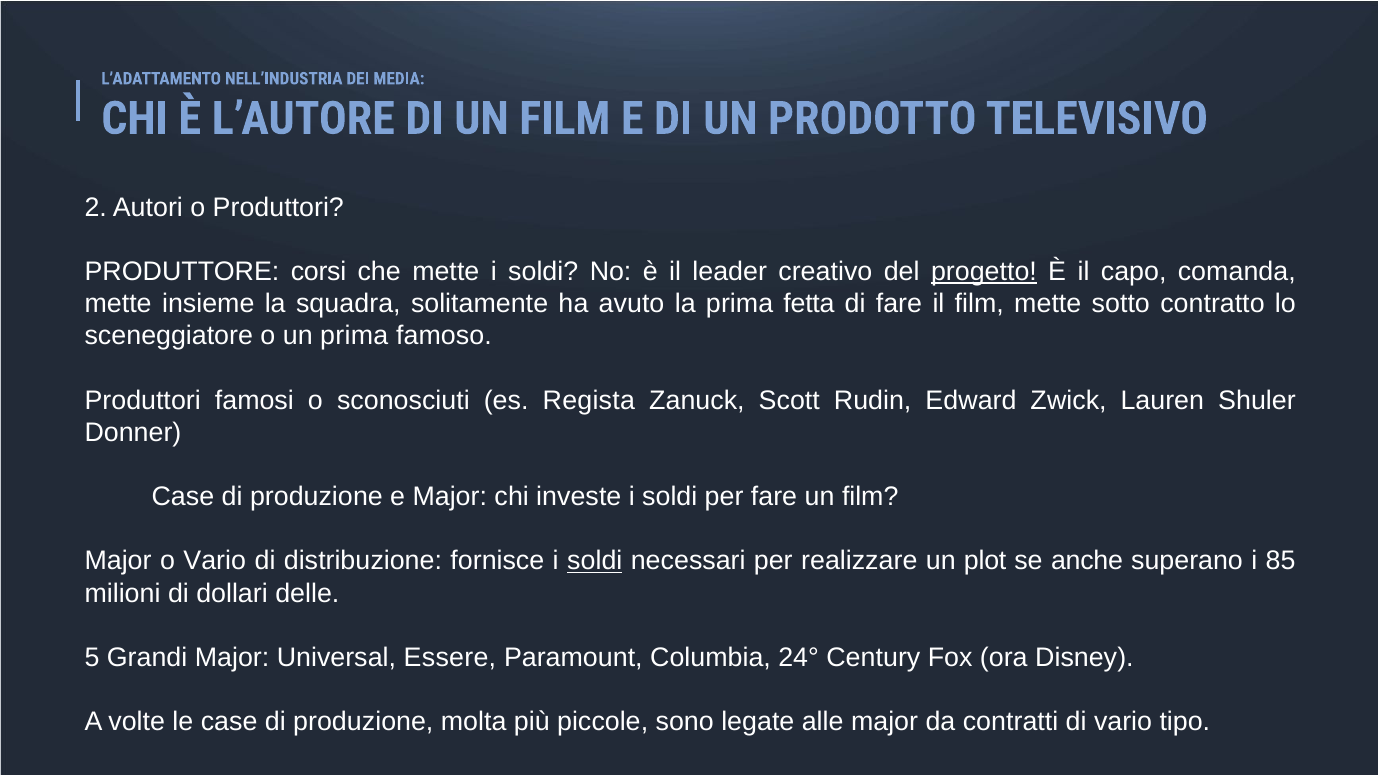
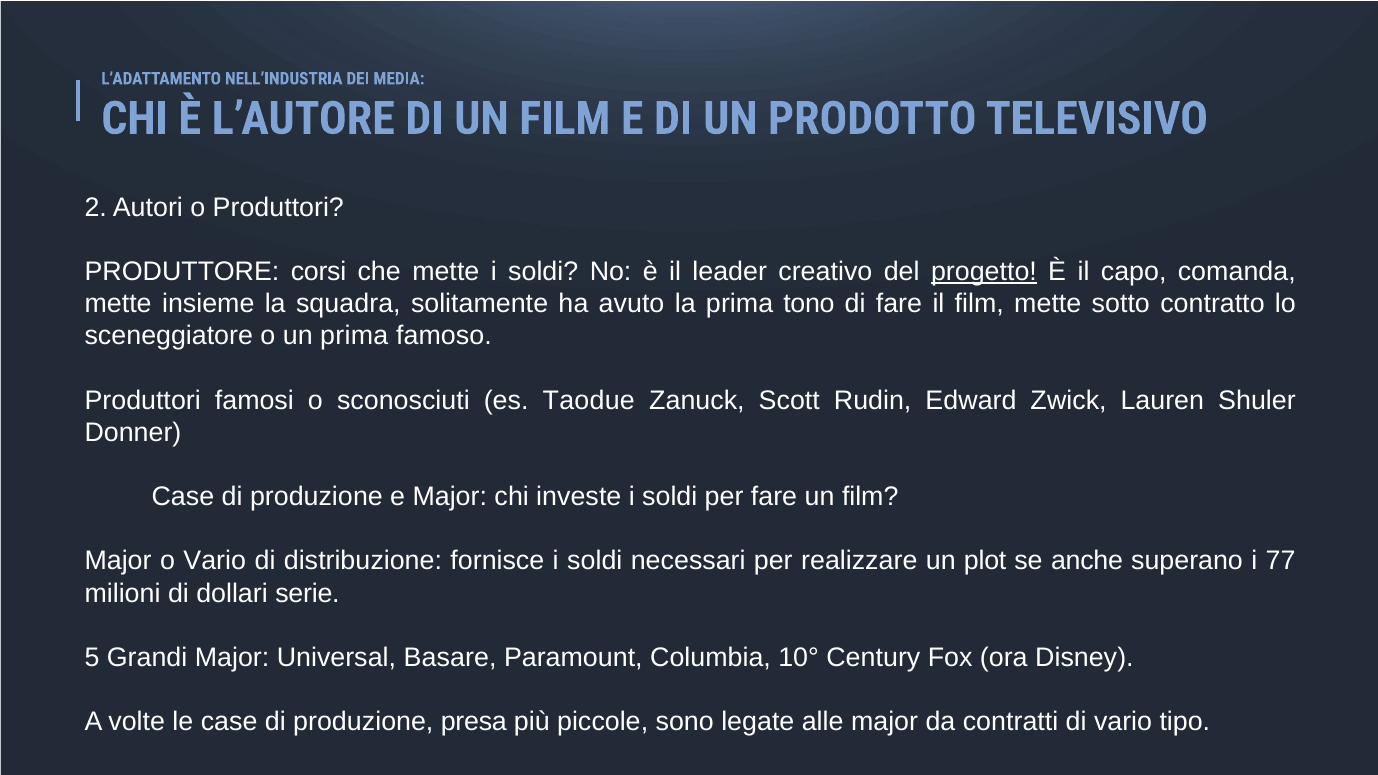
fetta: fetta -> tono (809, 304)
Regista: Regista -> Taodue (589, 400)
soldi underline: present -> none (595, 561)
85: 85 -> 77 (1281, 561)
delle: delle -> serie (307, 593)
Essere: Essere -> Basare (450, 658)
24°: 24° -> 10° (799, 658)
molta: molta -> presa (474, 722)
